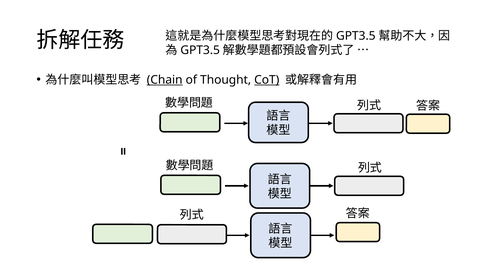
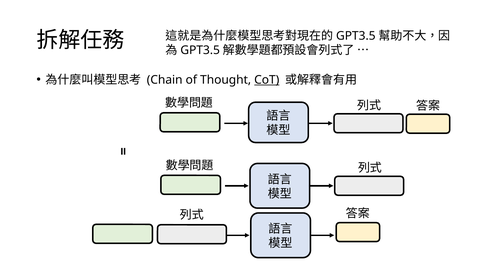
Chain underline: present -> none (165, 80)
